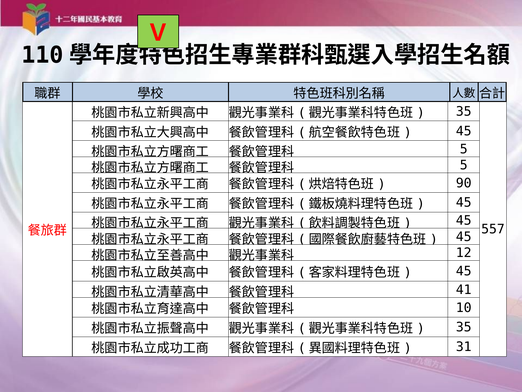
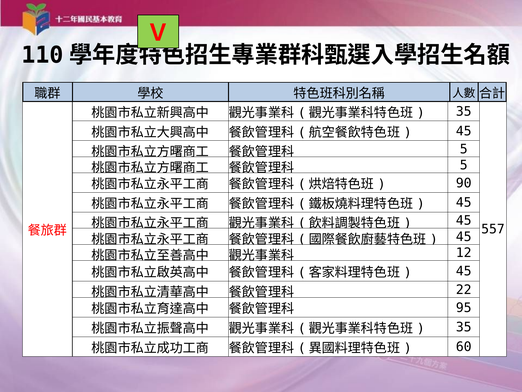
41: 41 -> 22 (464, 289)
10: 10 -> 95 (464, 307)
31: 31 -> 60 (464, 347)
